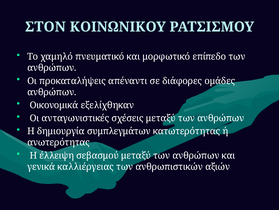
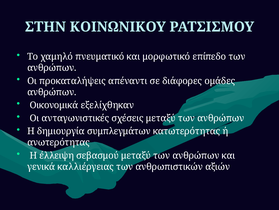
ΣΤΟΝ: ΣΤΟΝ -> ΣΤΗΝ (45, 27)
